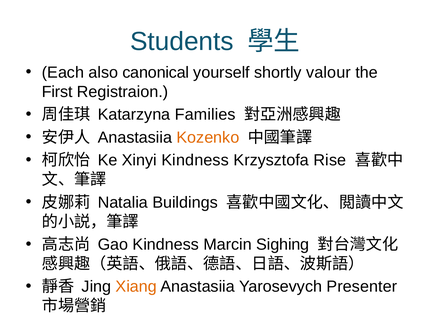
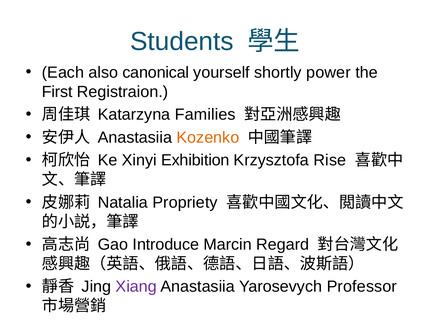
valour: valour -> power (328, 73)
Xinyi Kindness: Kindness -> Exhibition (195, 160)
Buildings: Buildings -> Propriety (185, 203)
Gao Kindness: Kindness -> Introduce (166, 245)
Sighing: Sighing -> Regard (283, 245)
Xiang colour: orange -> purple (136, 287)
Presenter: Presenter -> Professor (362, 287)
